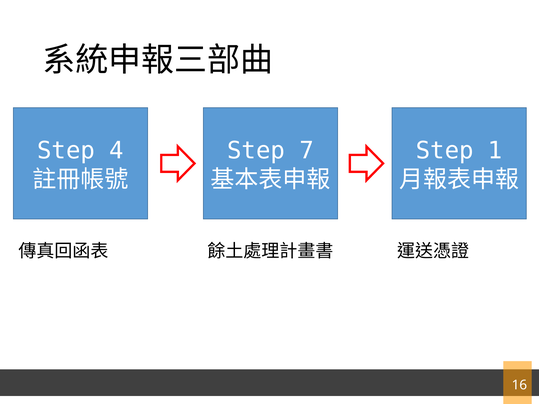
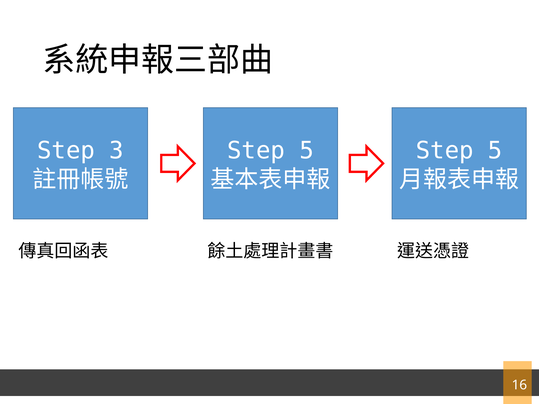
4: 4 -> 3 (116, 151)
7: 7 -> 5 (307, 151)
1: 1 -> 5 (495, 151)
